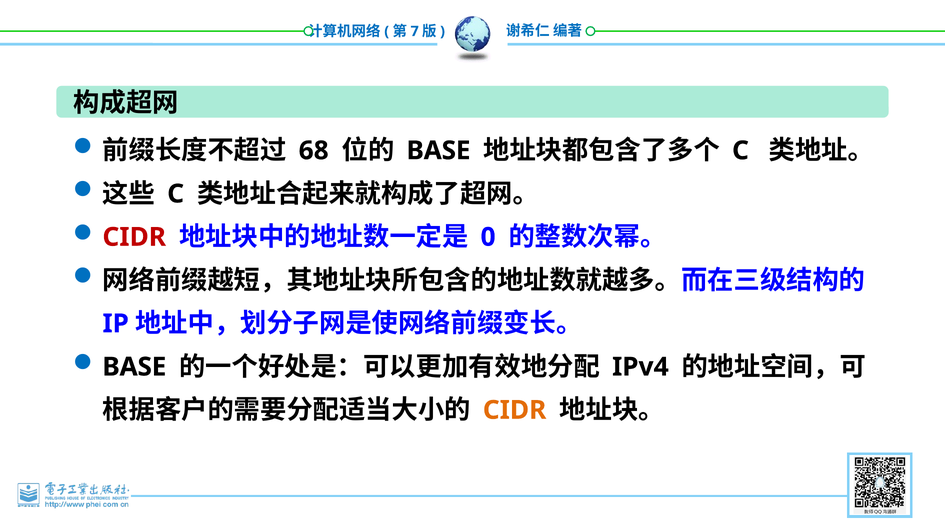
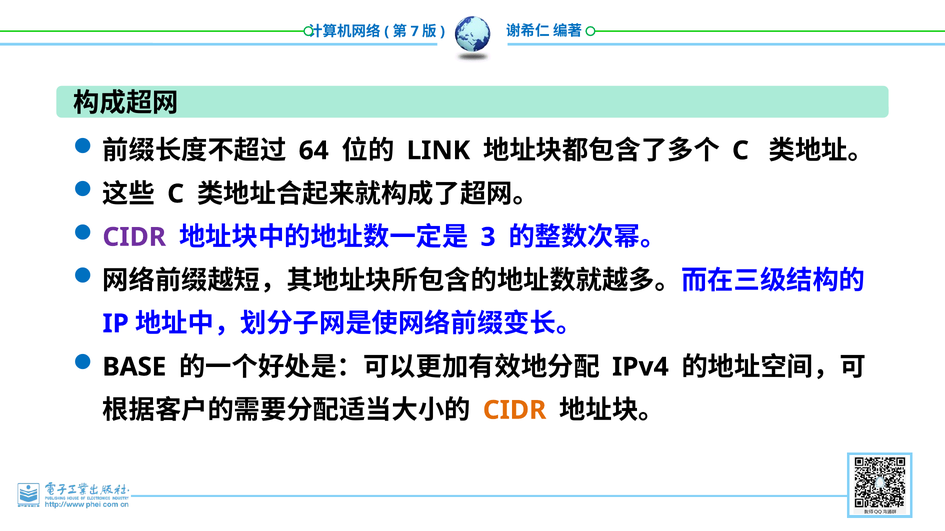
68: 68 -> 64 (314, 151)
BASE: BASE -> LINK (438, 151)
CIDR colour: red -> purple (134, 237)
0: 0 -> 3 (488, 237)
